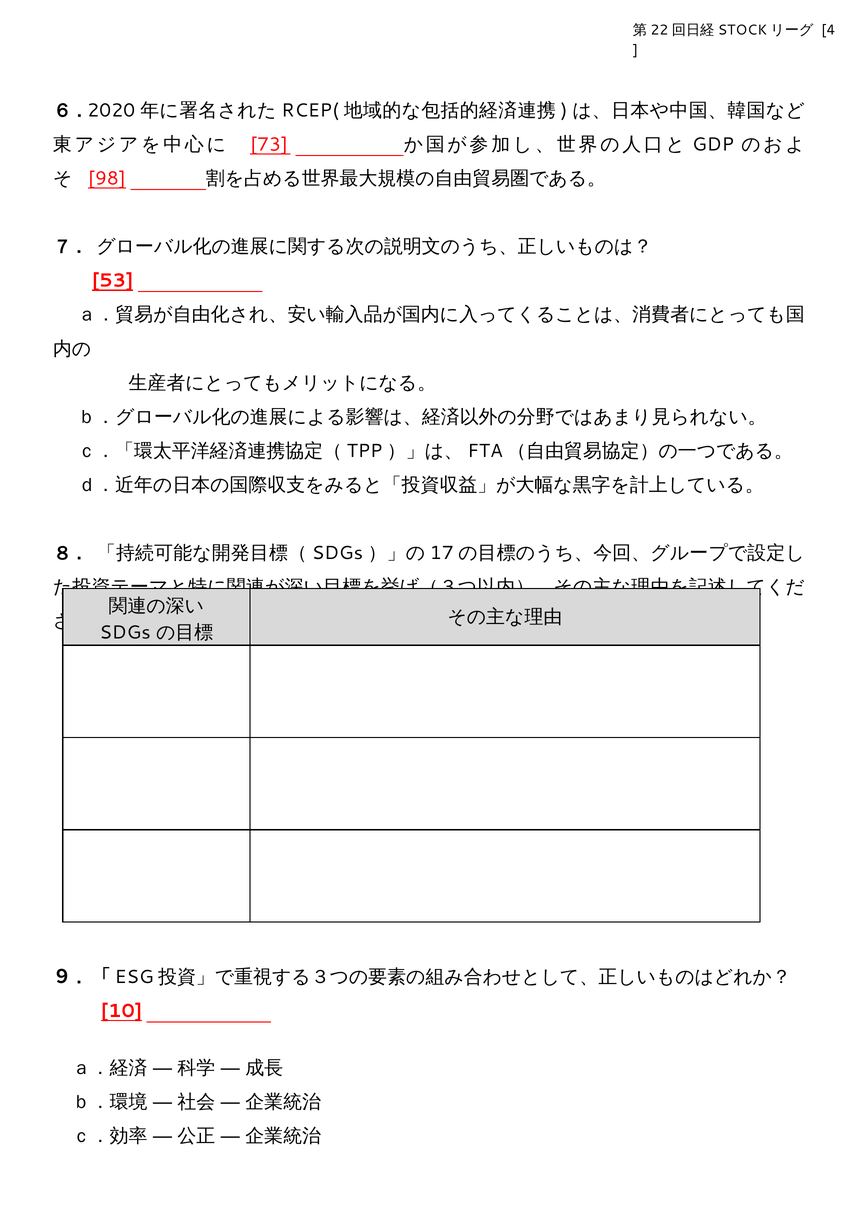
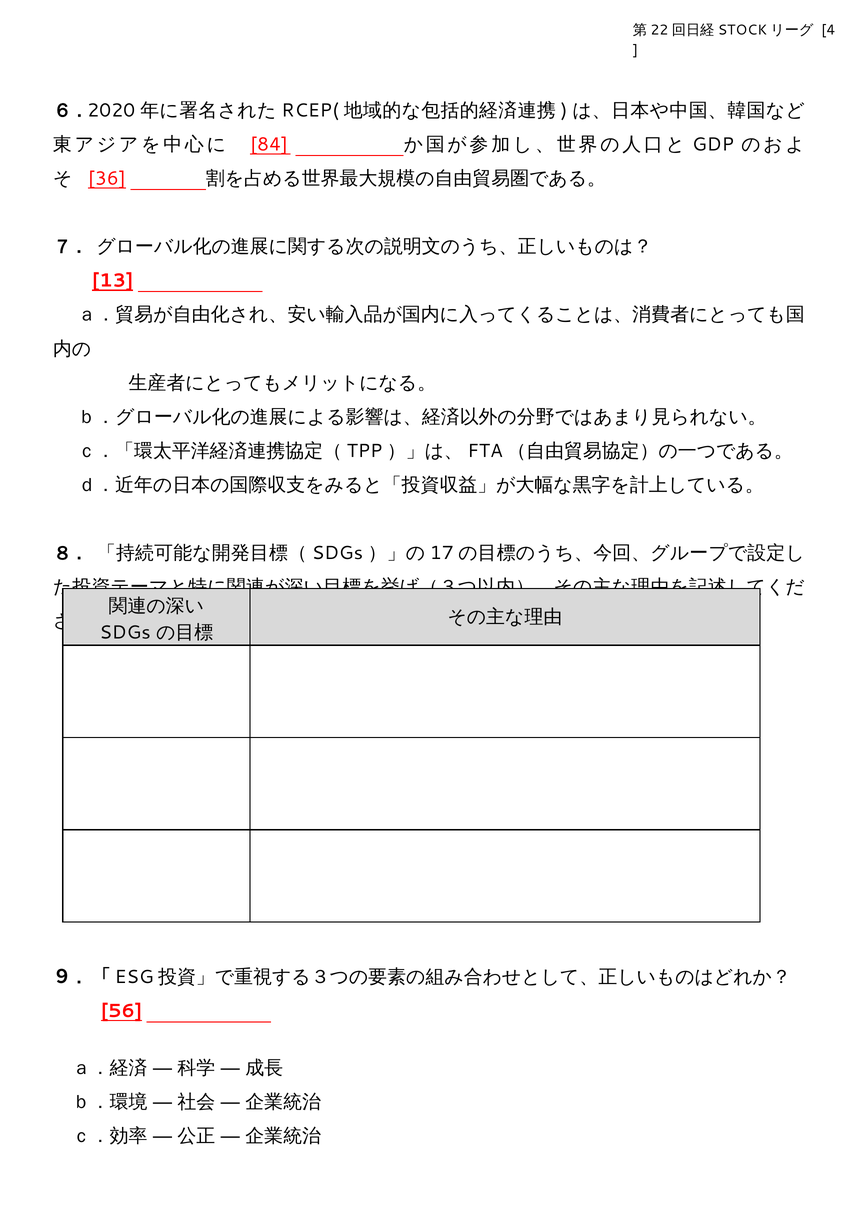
73: 73 -> 84 (269, 144)
98: 98 -> 36 (107, 178)
53: 53 -> 13 (113, 280)
10: 10 -> 56 (121, 1010)
